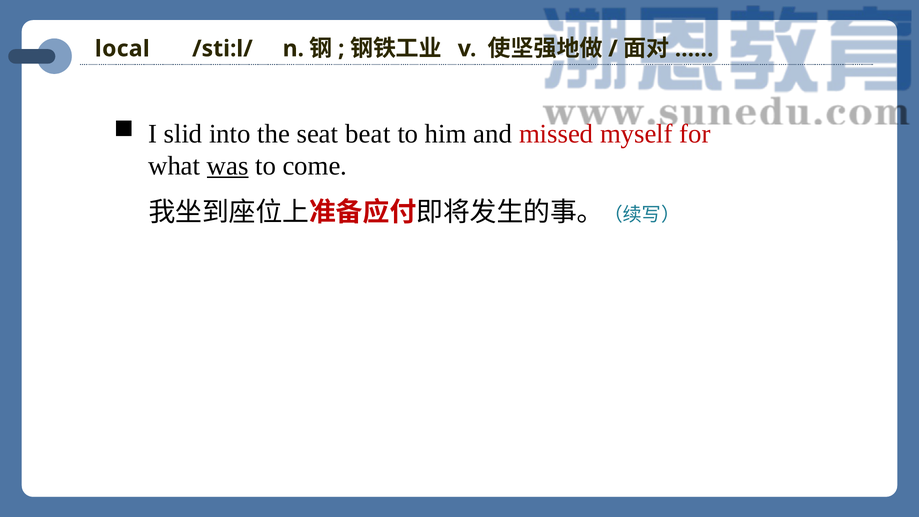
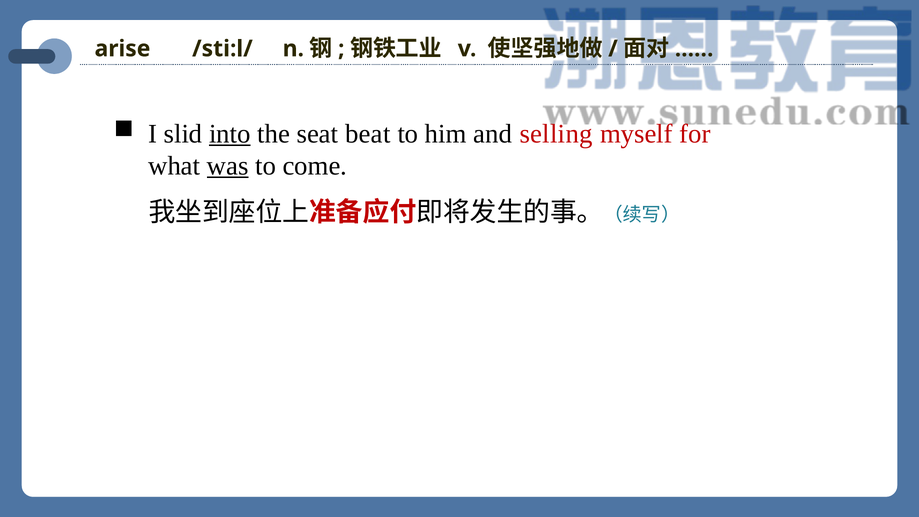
local: local -> arise (122, 49)
into underline: none -> present (230, 134)
missed: missed -> selling (556, 134)
